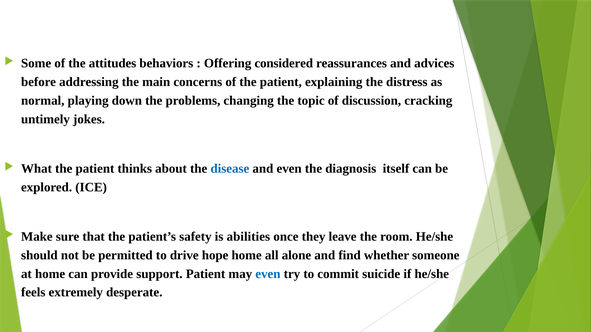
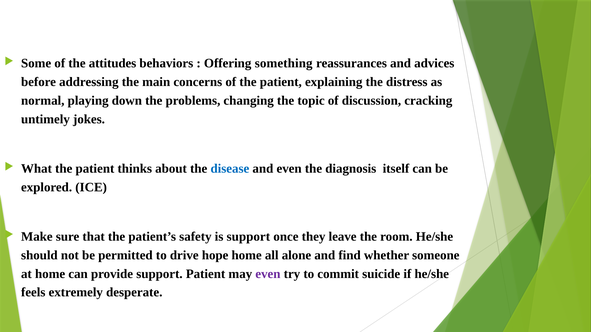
considered: considered -> something (284, 63)
is abilities: abilities -> support (248, 237)
even colour: blue -> purple (268, 274)
